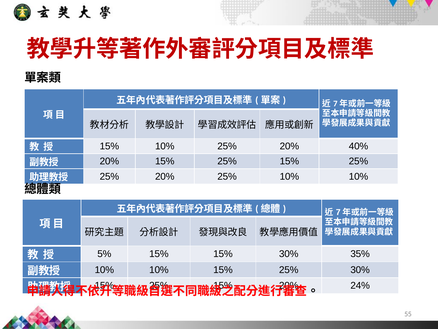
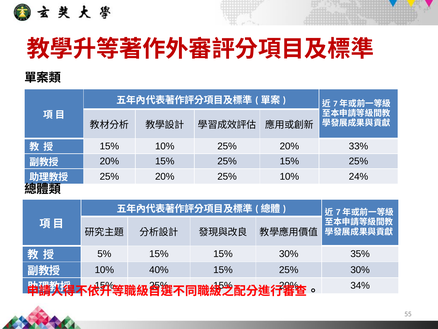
40%: 40% -> 33% (358, 146)
25% 10% 10%: 10% -> 24% (358, 176)
10%: 10% -> 40% (159, 269)
24%: 24% -> 34% (360, 285)
